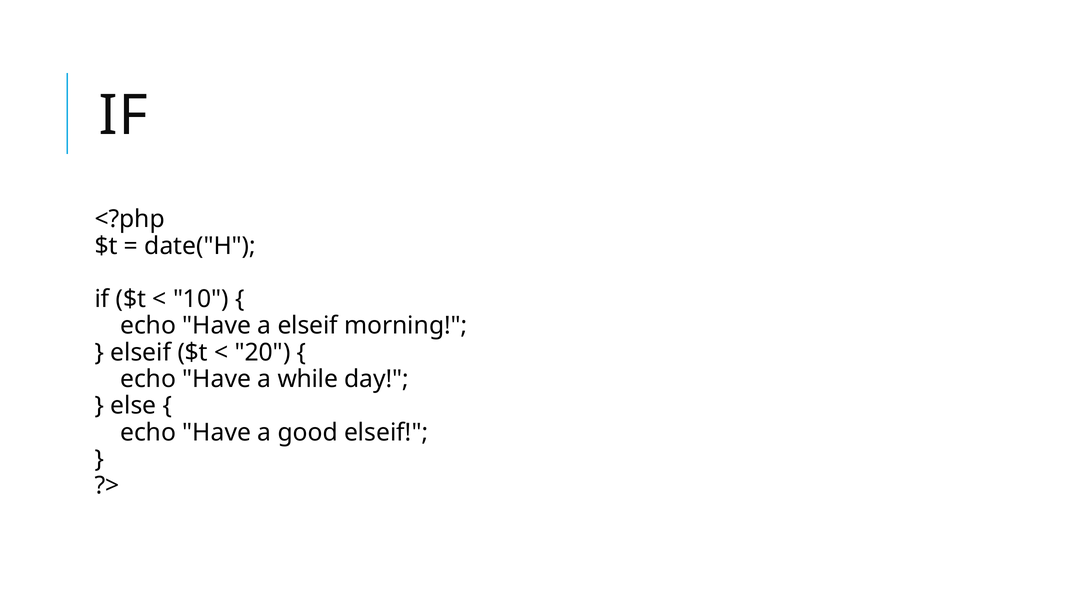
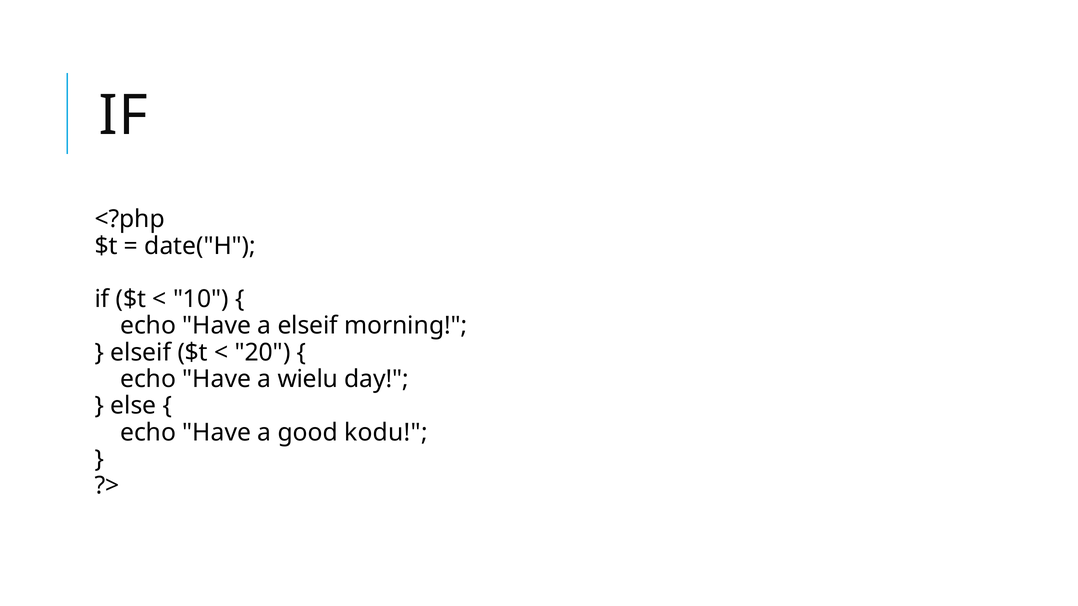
while: while -> wielu (308, 379)
good elseif: elseif -> kodu (386, 433)
